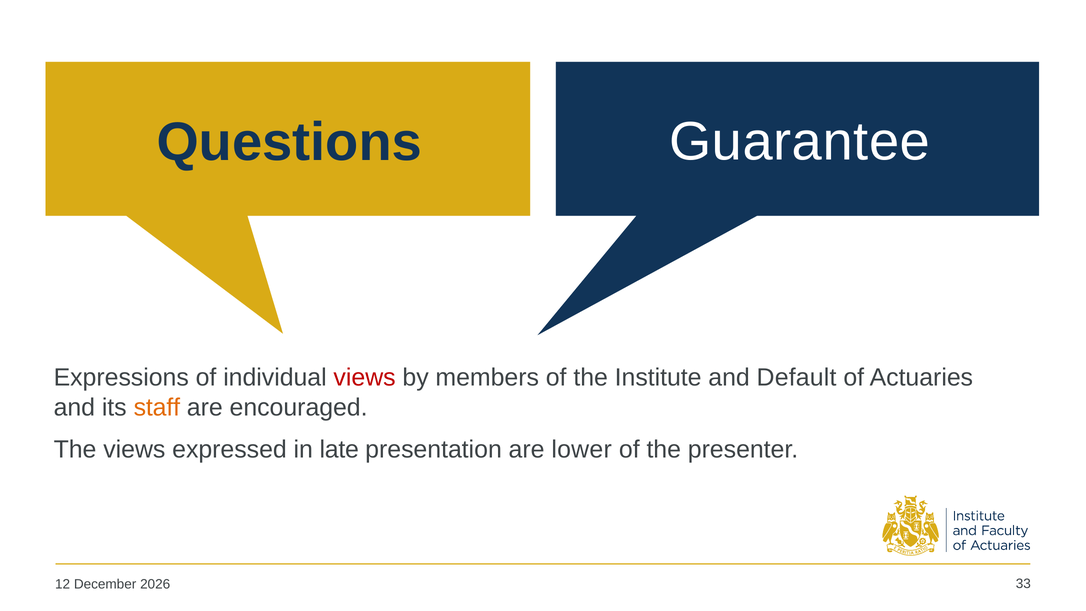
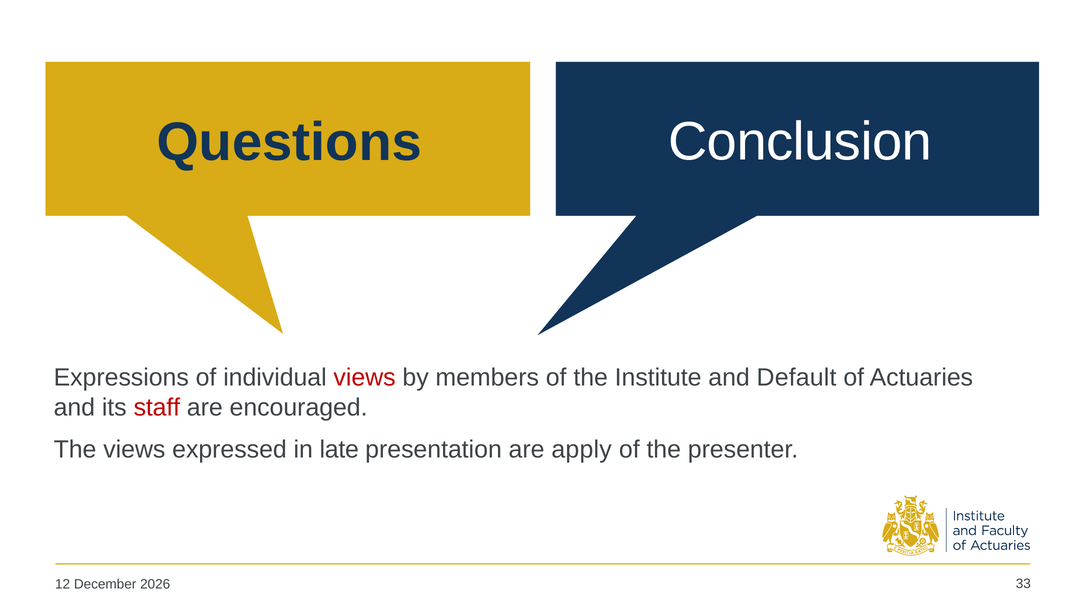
Guarantee: Guarantee -> Conclusion (800, 142)
staff colour: orange -> red (157, 407)
lower: lower -> apply (582, 450)
